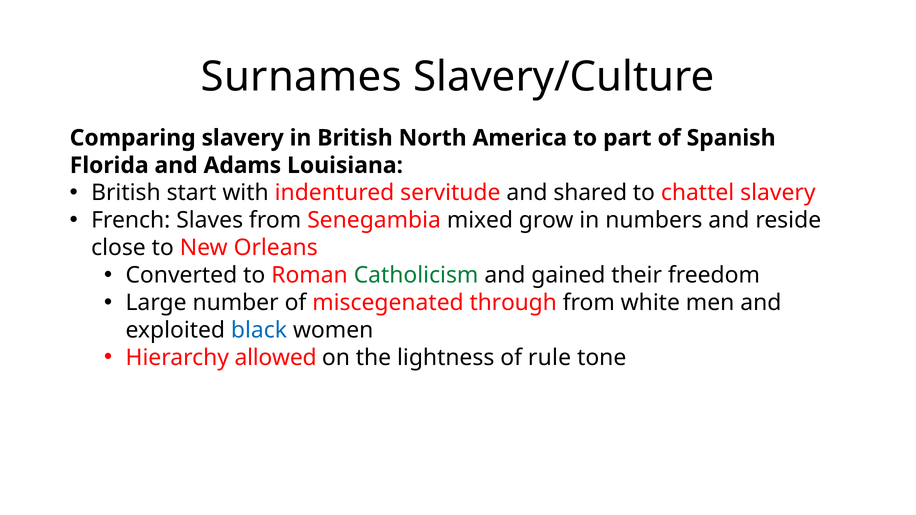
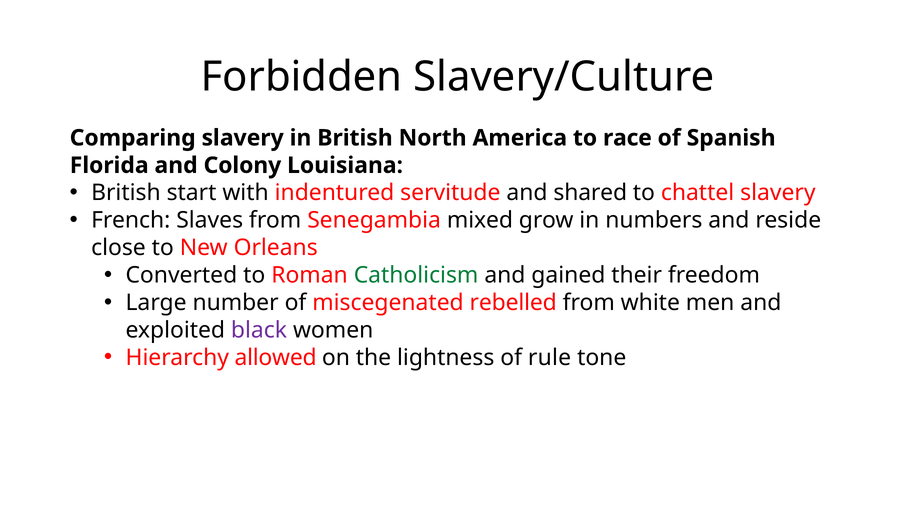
Surnames: Surnames -> Forbidden (302, 77)
part: part -> race (627, 138)
Adams: Adams -> Colony (242, 165)
through: through -> rebelled (513, 303)
black colour: blue -> purple (259, 330)
